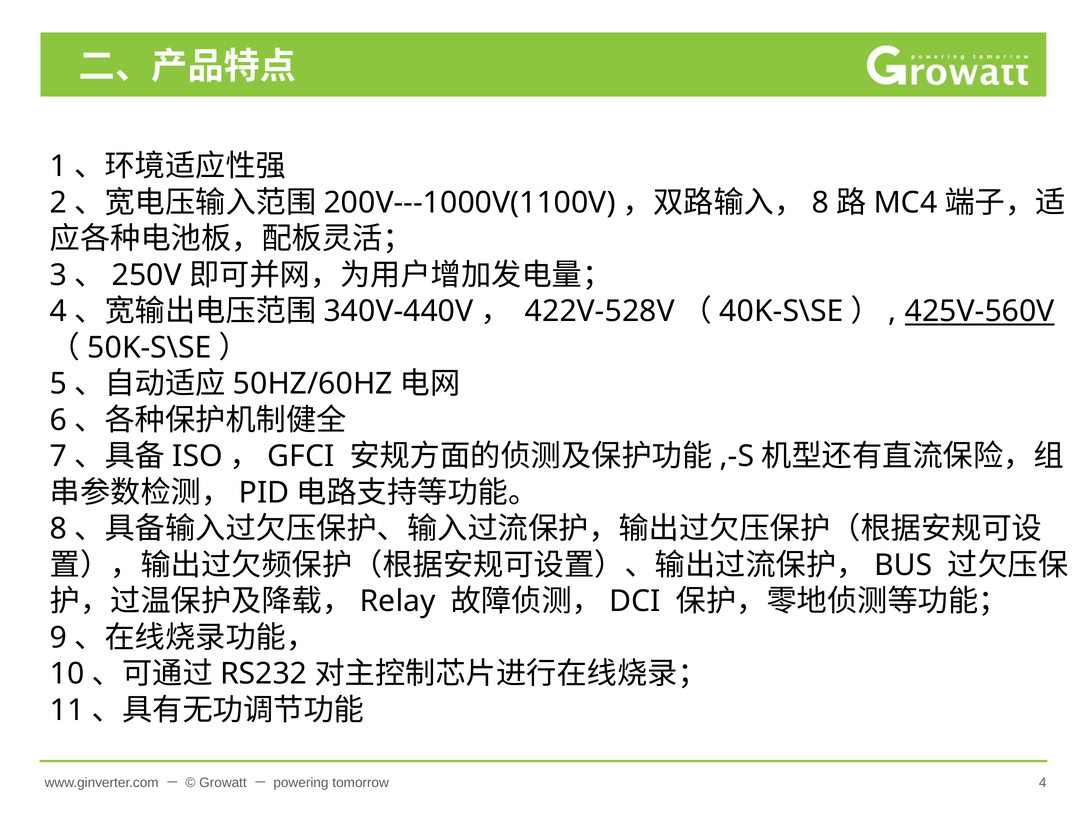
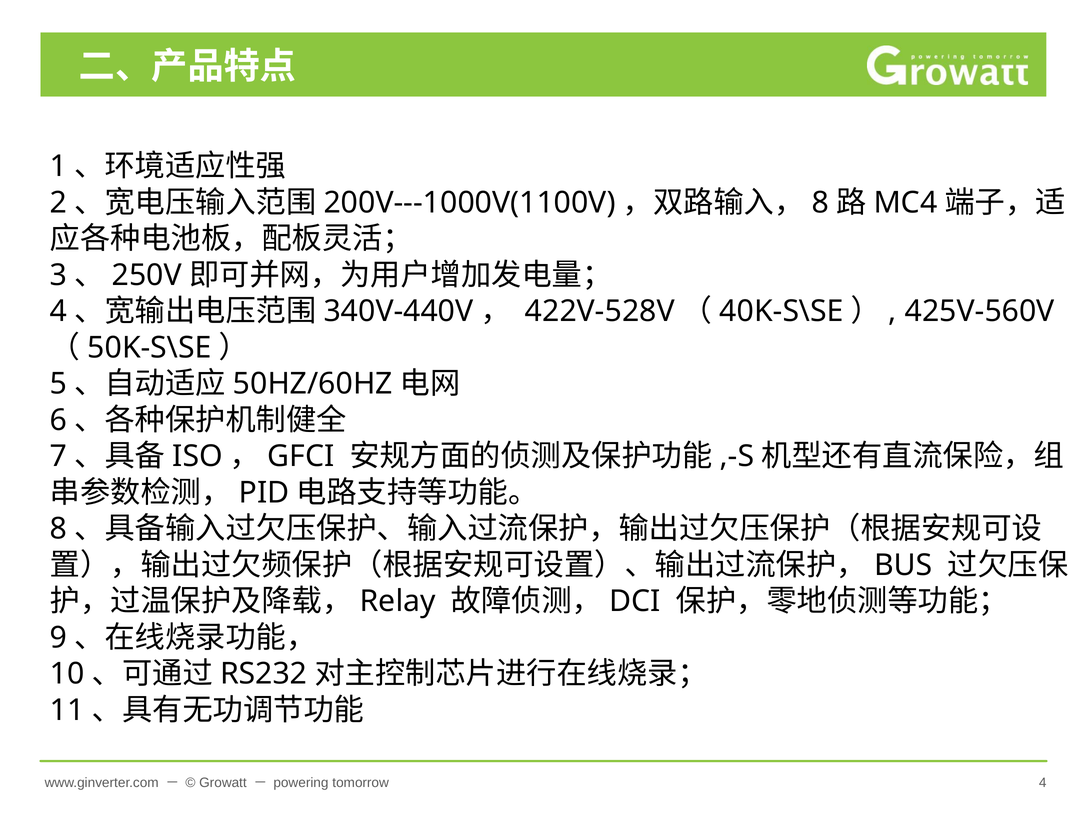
425V-560V underline: present -> none (980, 312)
